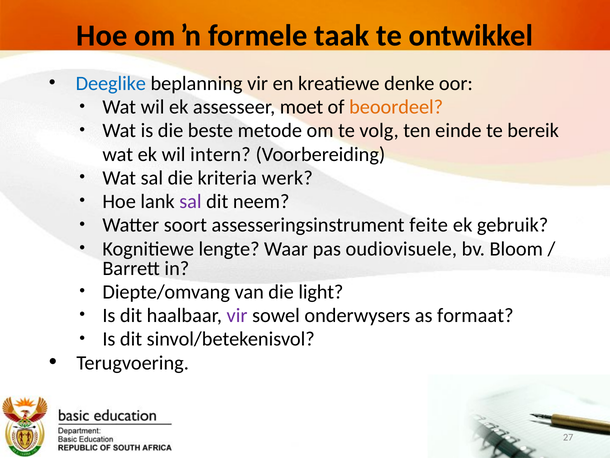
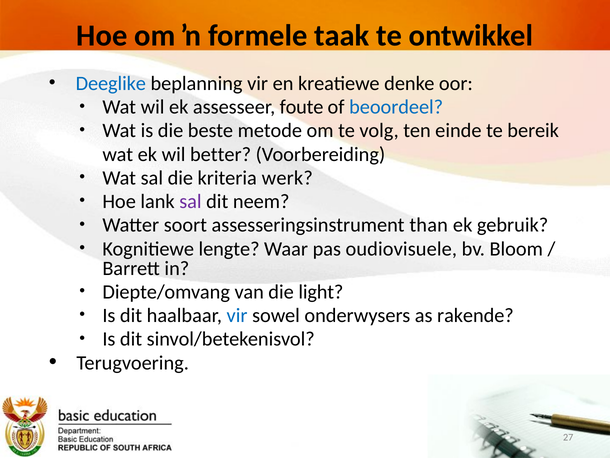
moet: moet -> foute (302, 107)
beoordeel colour: orange -> blue (396, 107)
intern: intern -> better (221, 154)
feite: feite -> than (429, 225)
vir colour: purple -> blue (237, 315)
formaat: formaat -> rakende (475, 315)
